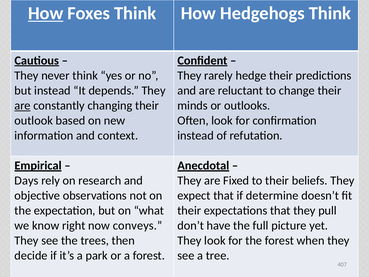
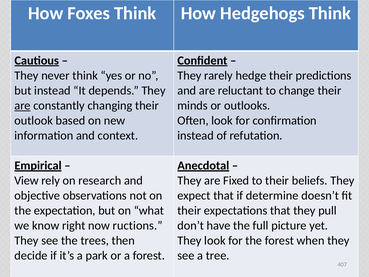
How underline: present -> none (46, 13)
Days: Days -> View (27, 180)
conveys: conveys -> ructions (138, 225)
